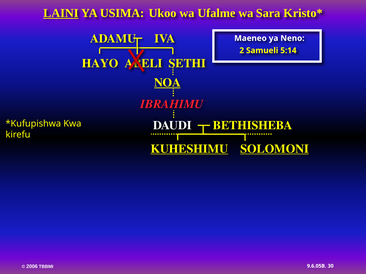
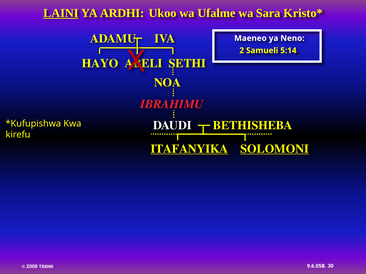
USIMA: USIMA -> ARDHI (122, 13)
NOA underline: present -> none (167, 83)
KUHESHIMU: KUHESHIMU -> ITAFANYIKA (189, 149)
